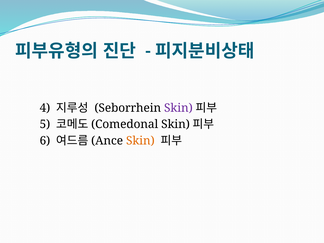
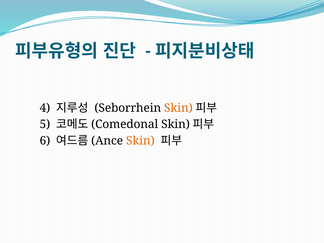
Skin colour: purple -> orange (178, 108)
